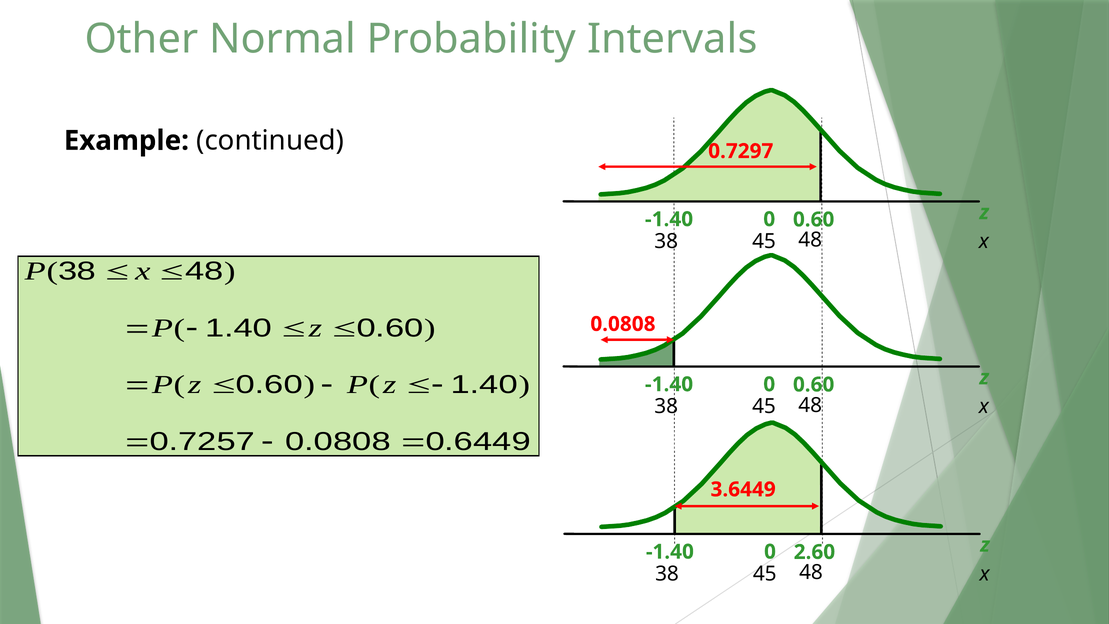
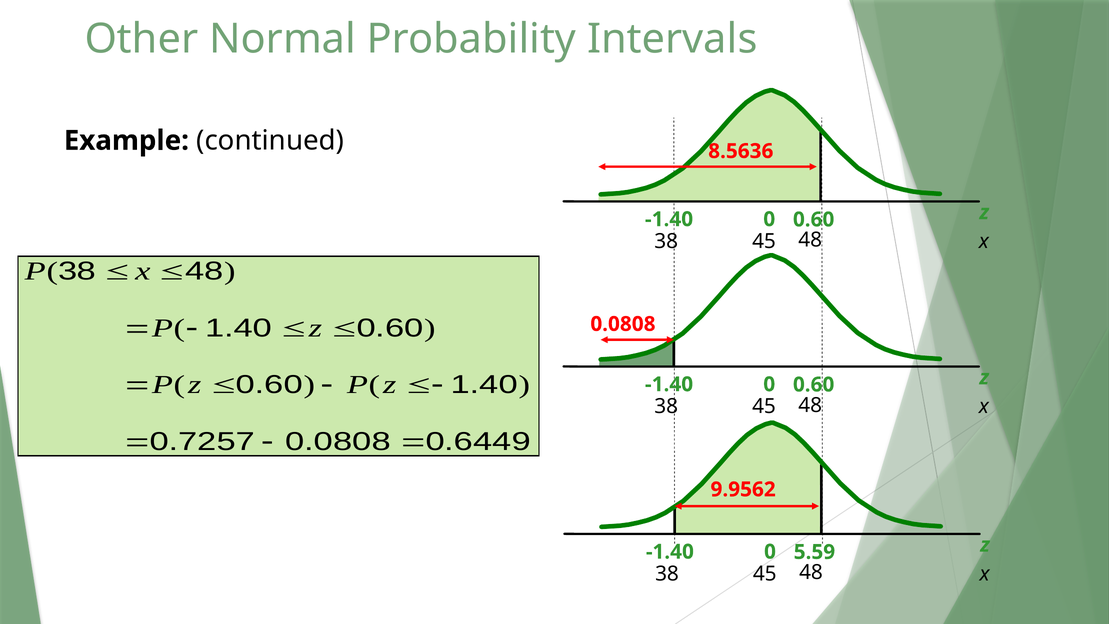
0.7297: 0.7297 -> 8.5636 (741, 151)
3.6449: 3.6449 -> 9.9562 (743, 489)
2.60: 2.60 -> 5.59 (814, 552)
